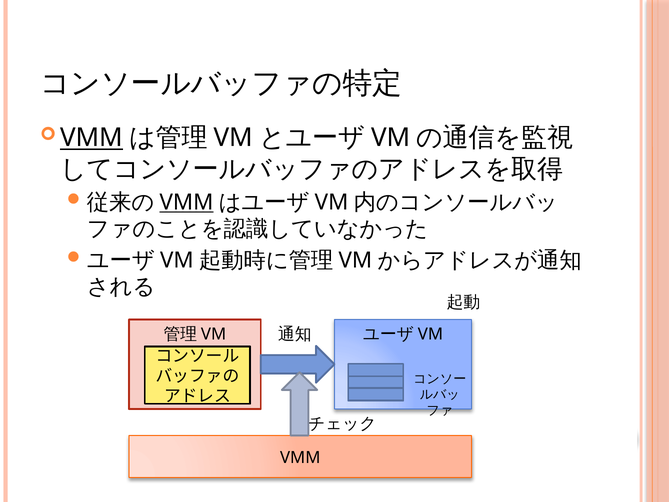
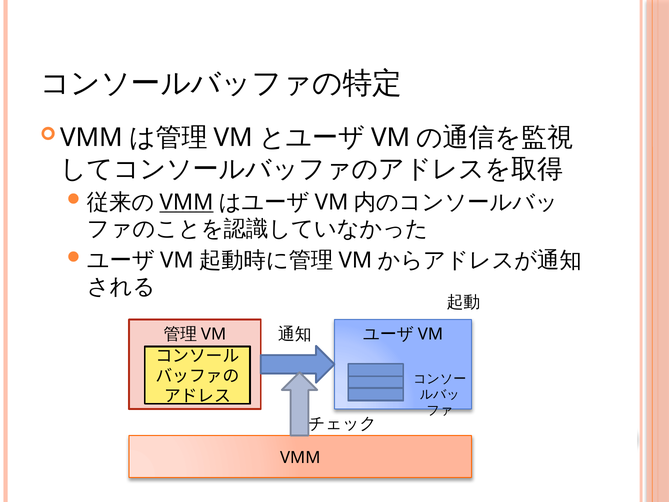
VMM underline: present -> none (91, 138)
